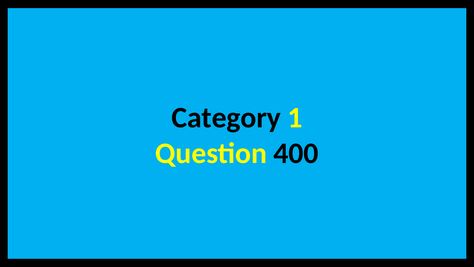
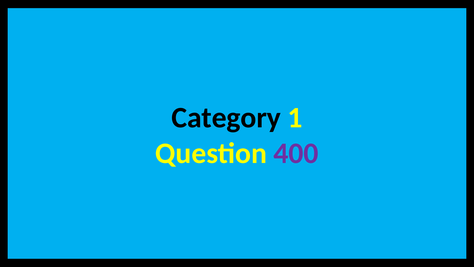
400 colour: black -> purple (296, 153)
